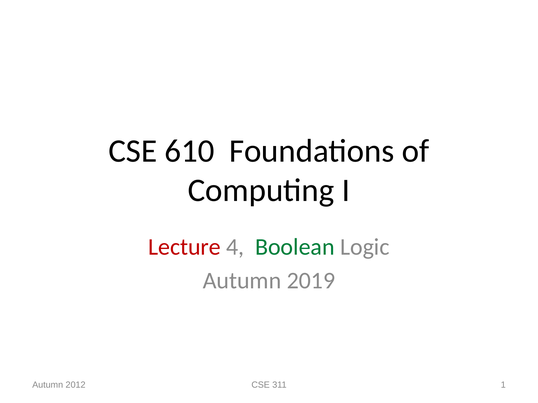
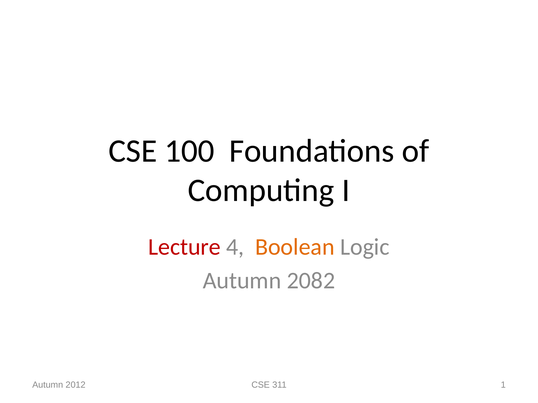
610: 610 -> 100 (189, 151)
Boolean colour: green -> orange (295, 247)
2019: 2019 -> 2082 (311, 281)
